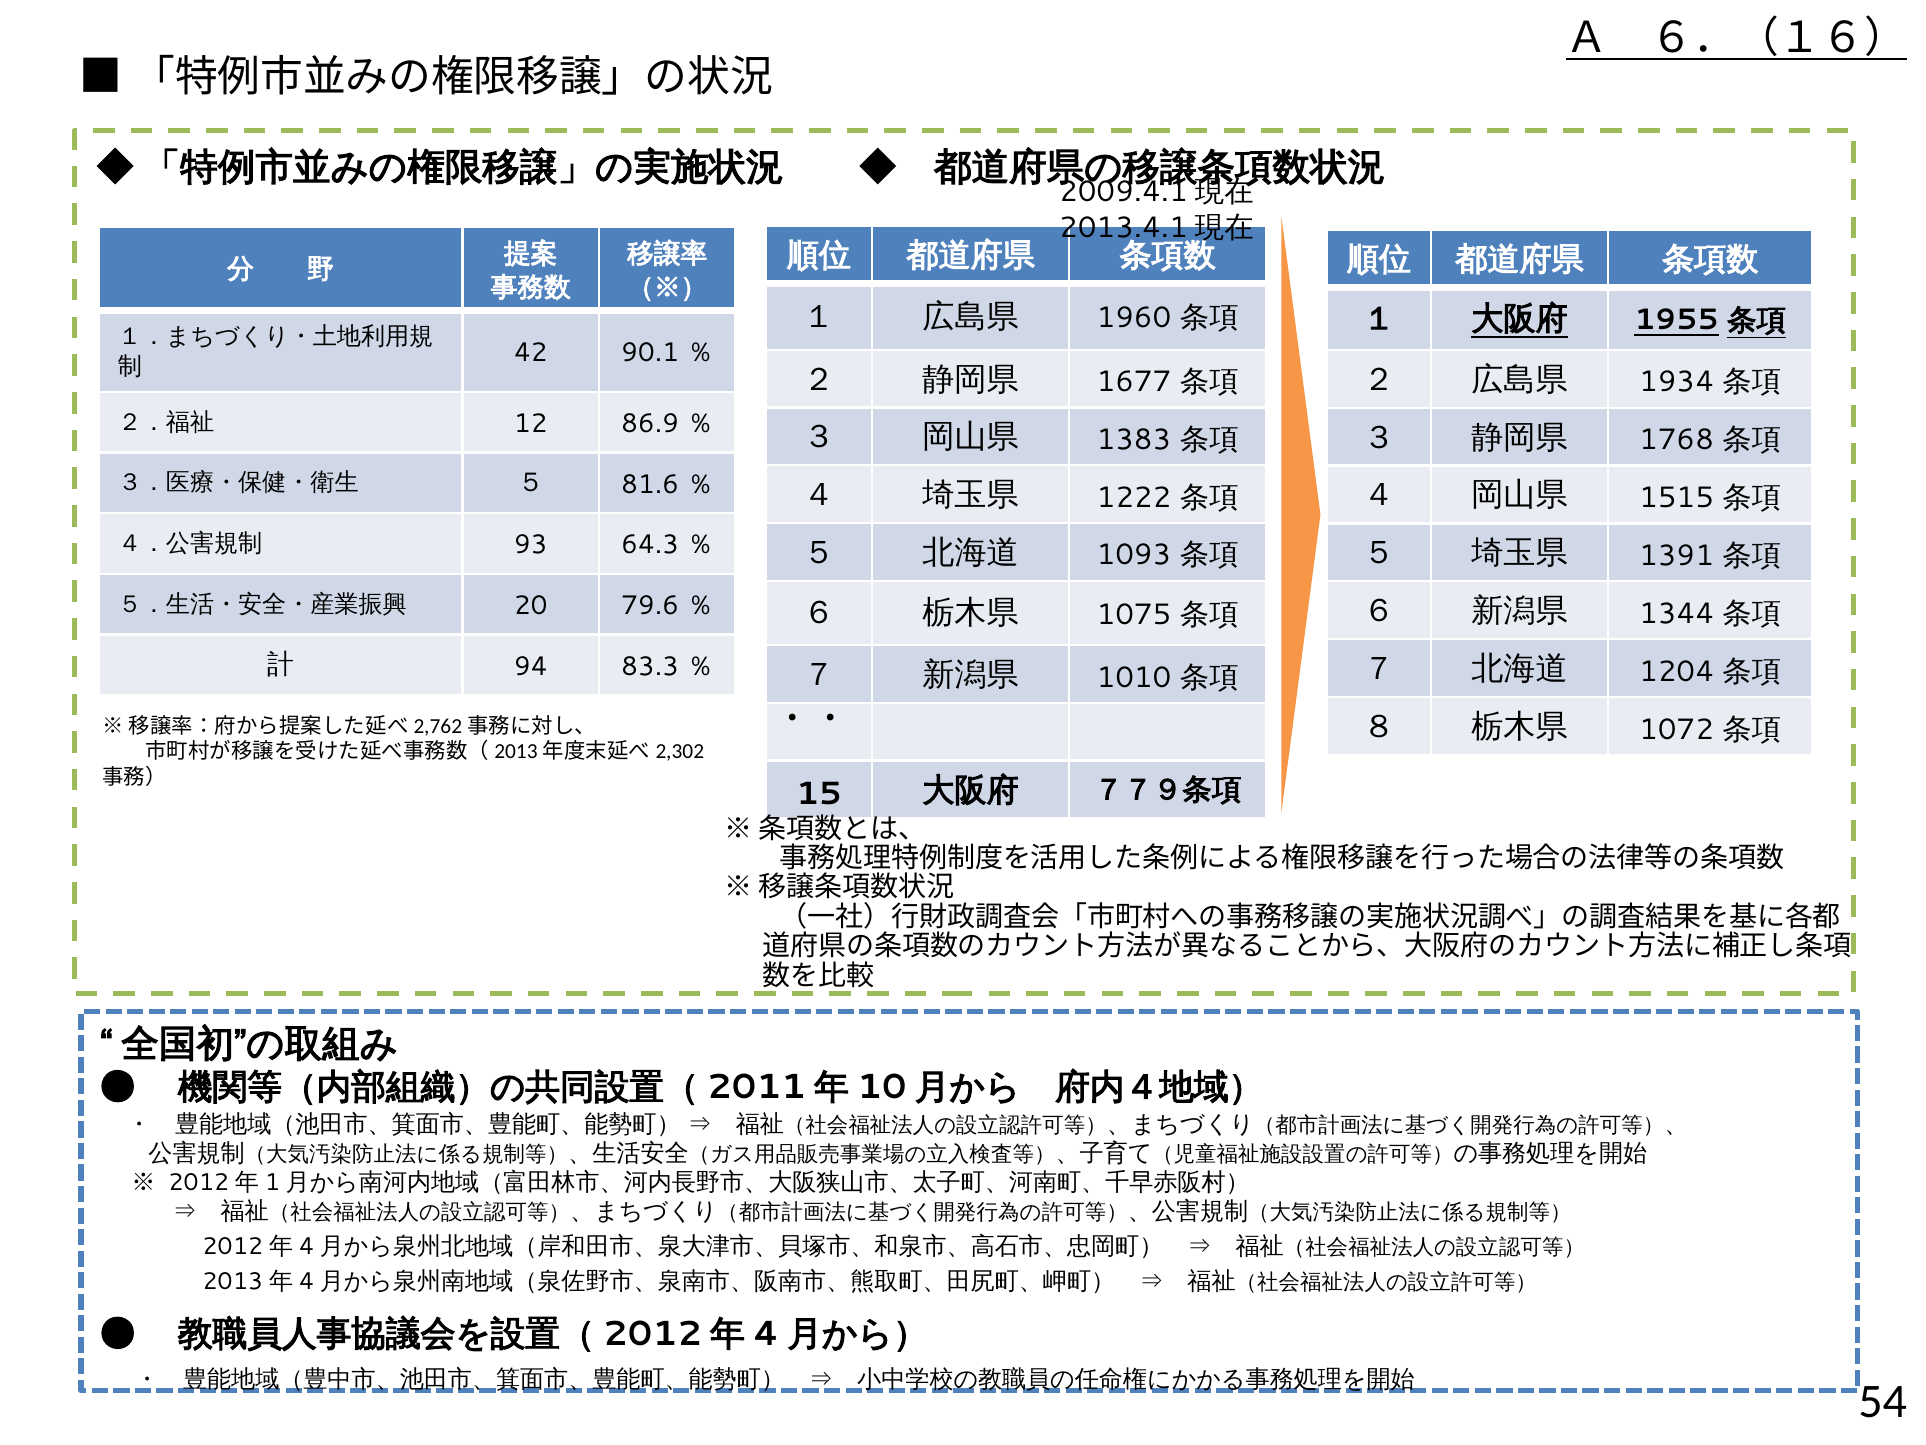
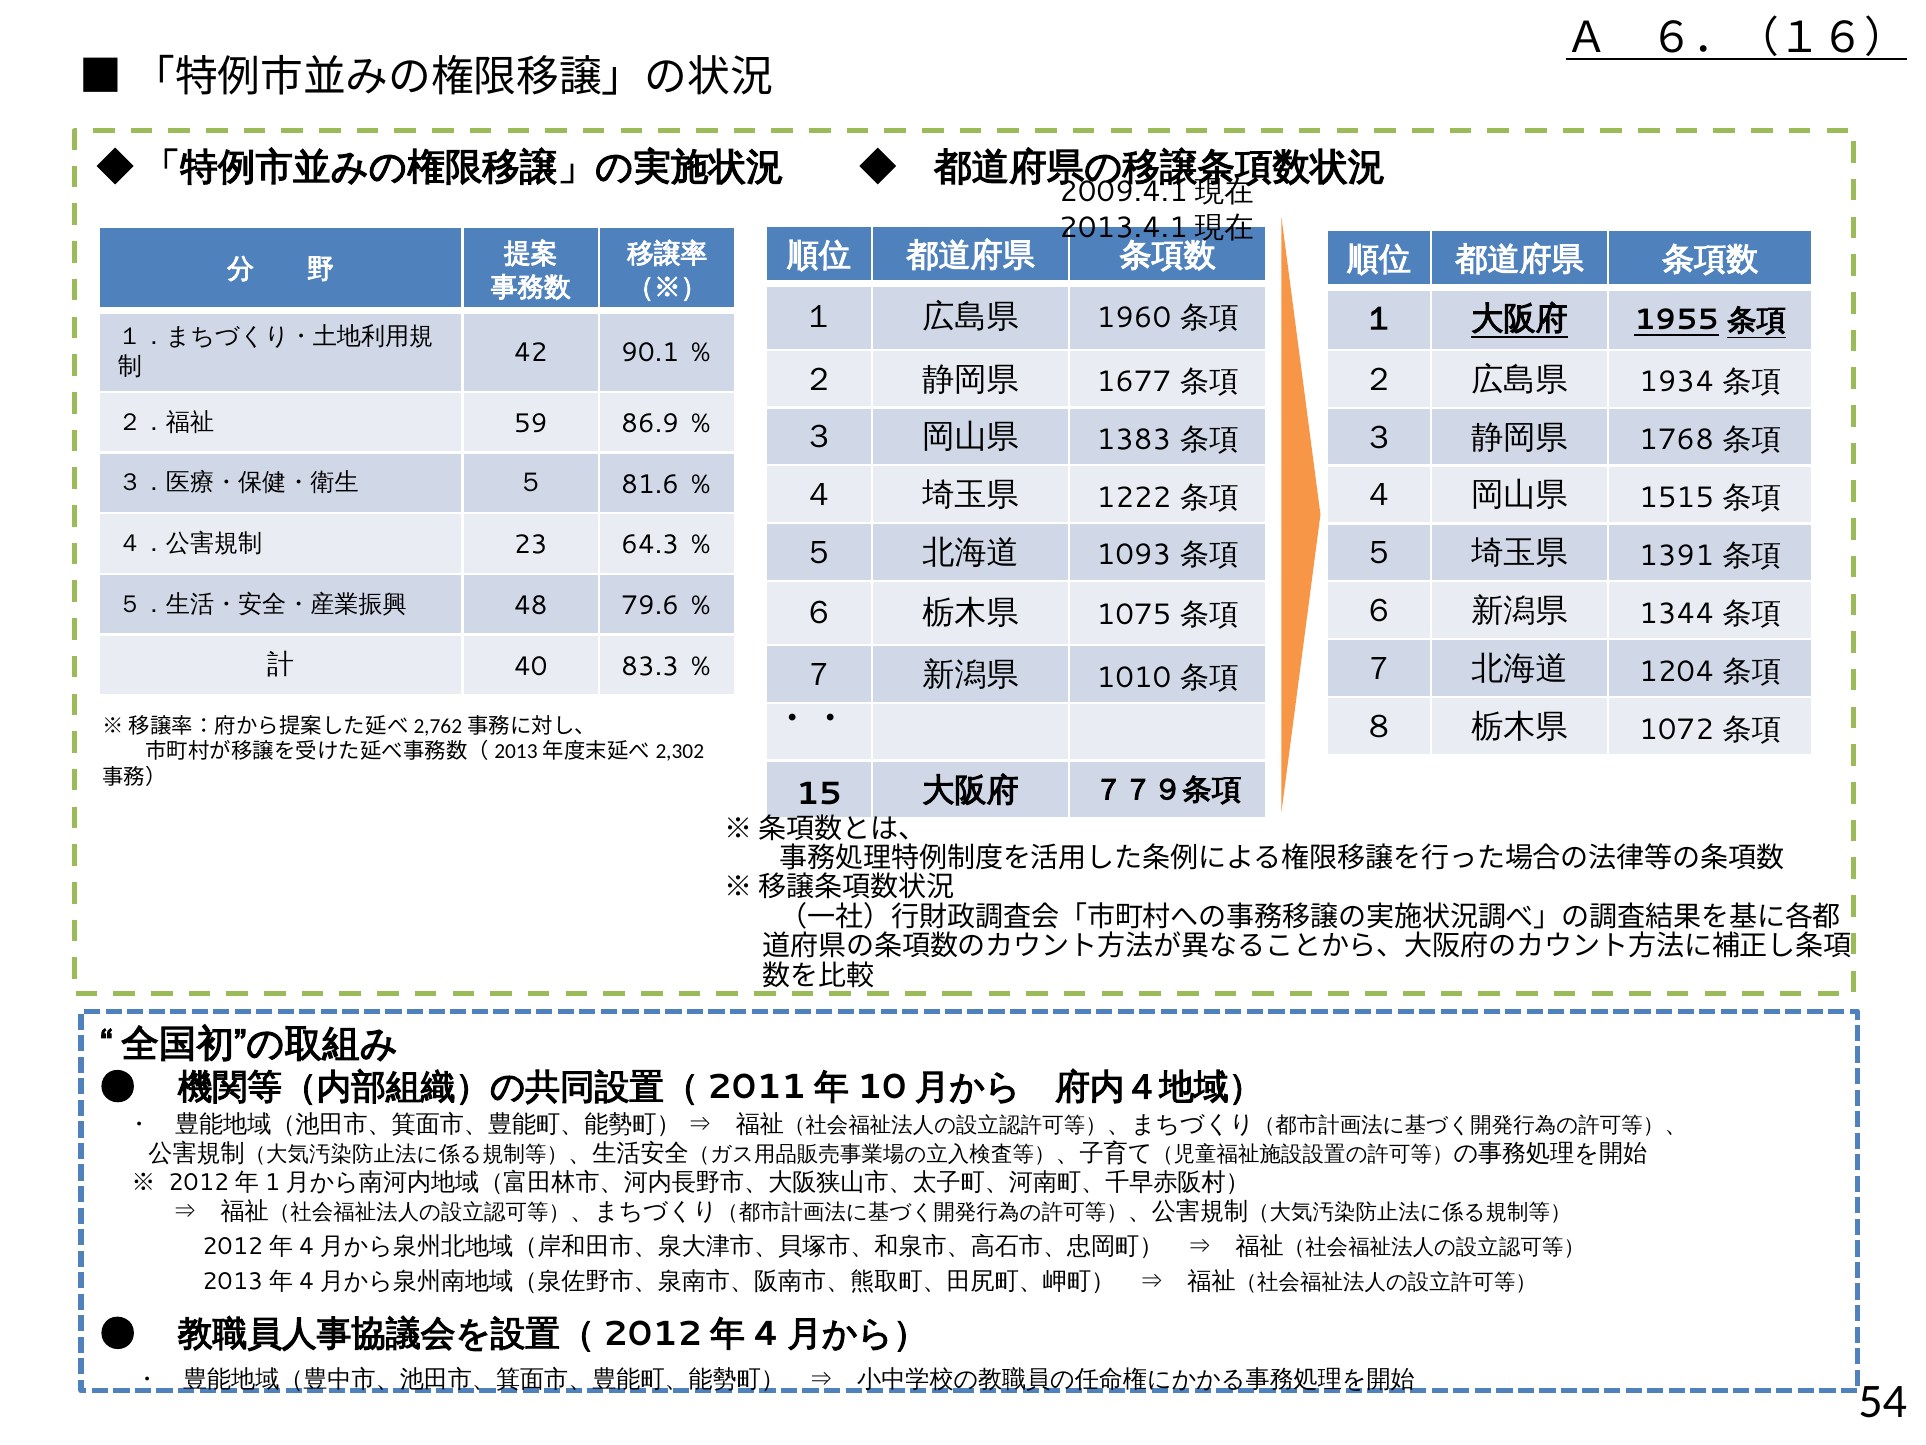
12: 12 -> 59 (531, 423)
93: 93 -> 23 (531, 545)
20: 20 -> 48 (531, 605)
94: 94 -> 40 (531, 666)
